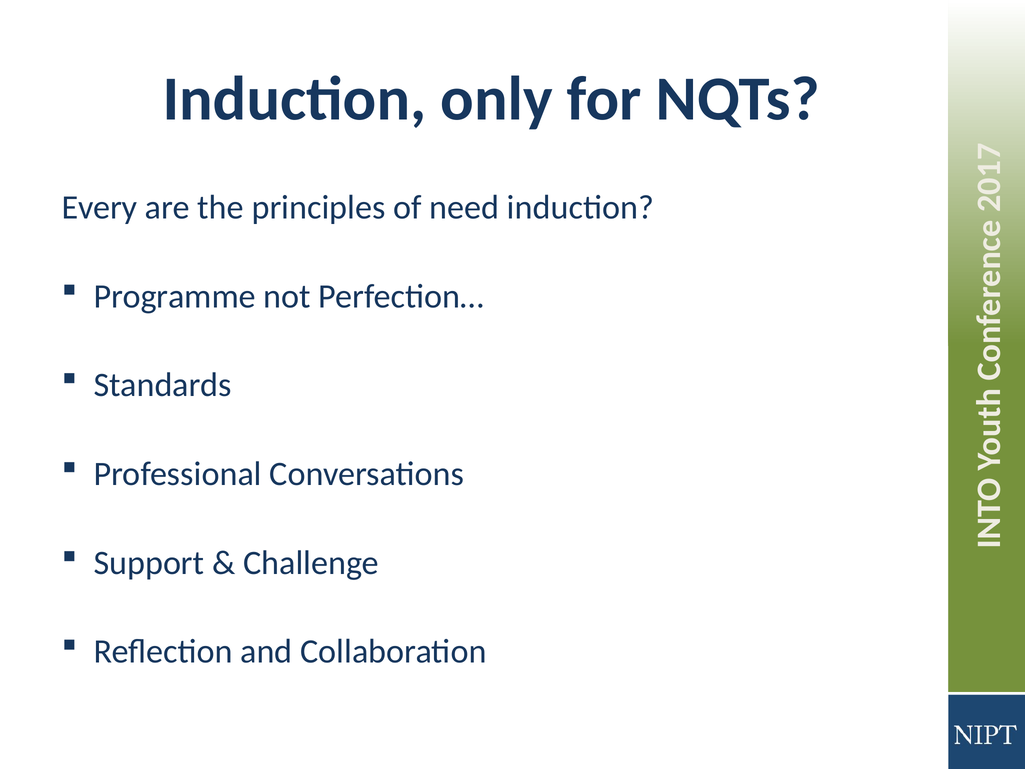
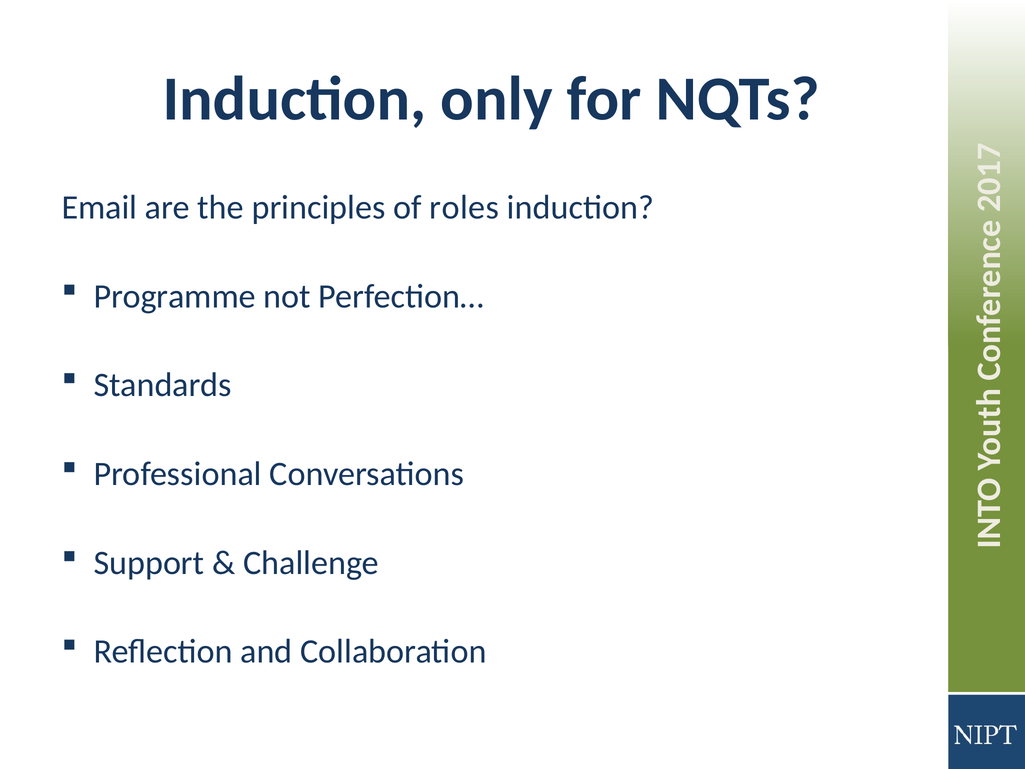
Every: Every -> Email (99, 207)
need: need -> roles (464, 207)
